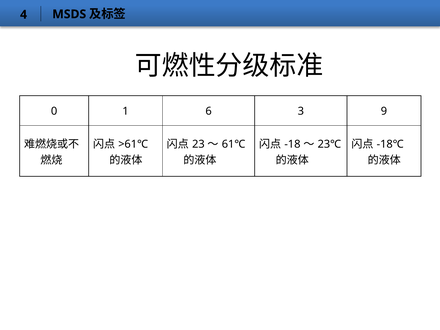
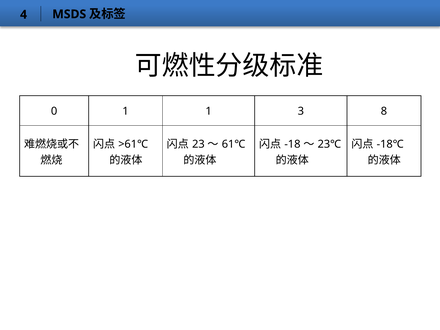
1 6: 6 -> 1 (209, 111)
9: 9 -> 8 (384, 111)
